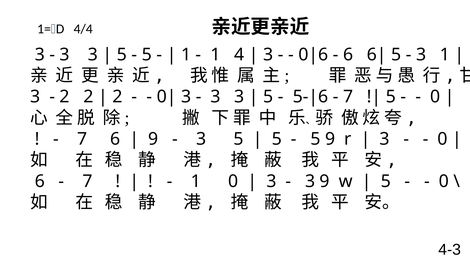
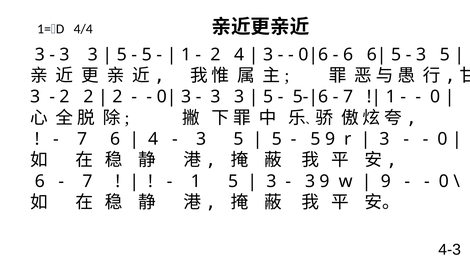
1: 1 -> 2 (216, 55)
1: 1 -> 5 (445, 55)
5: 5 -> 1 (391, 97)
9: 9 -> 4 (153, 139)
1 0: 0 -> 5 (233, 182)
5: 5 -> 9 (386, 182)
